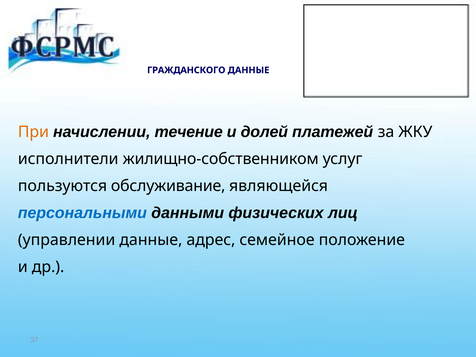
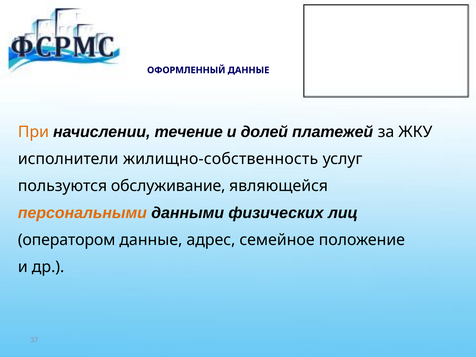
ГРАЖДАНСКОГО: ГРАЖДАНСКОГО -> ОФОРМЛЕННЫЙ (186, 70)
жилищно-собственником: жилищно-собственником -> жилищно-собственность (221, 159)
персональными colour: blue -> orange (82, 213)
управлении: управлении -> оператором (67, 240)
